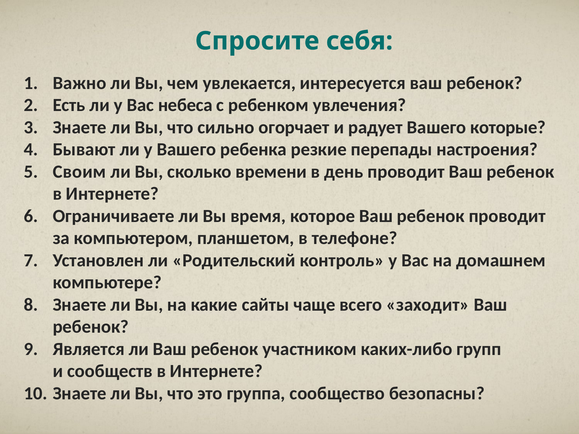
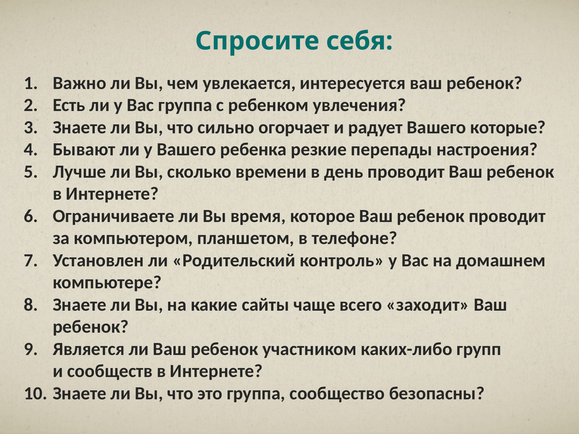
Вас небеса: небеса -> группа (185, 105)
Своим: Своим -> Лучше (80, 172)
